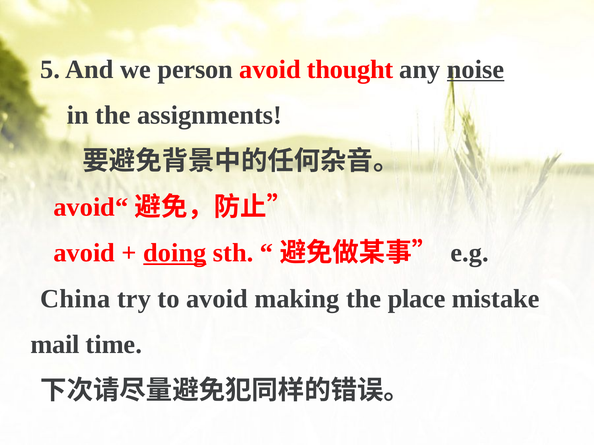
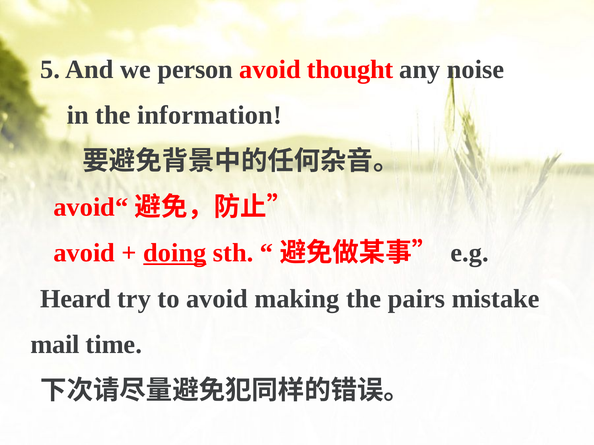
noise underline: present -> none (476, 69)
assignments: assignments -> information (209, 115)
China: China -> Heard (76, 299)
place: place -> pairs (416, 299)
